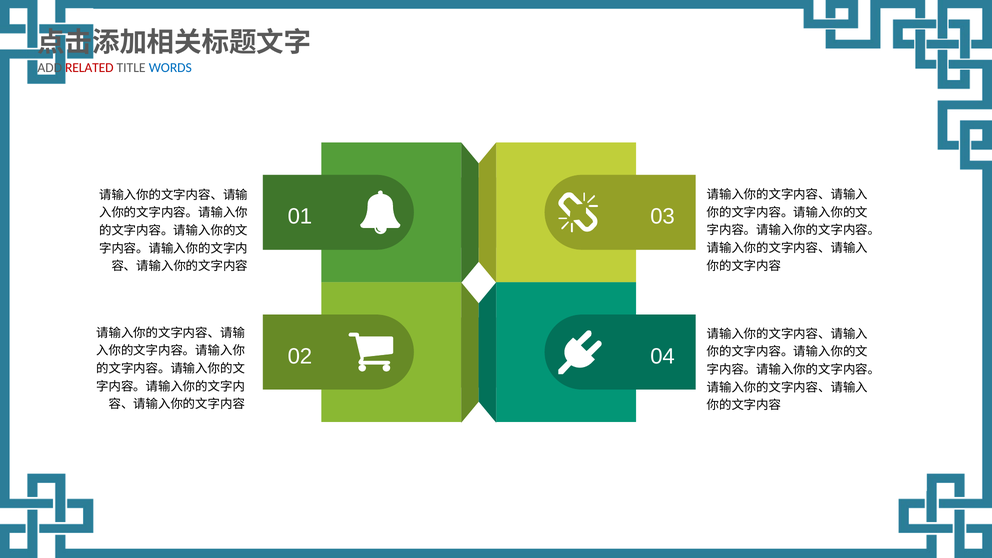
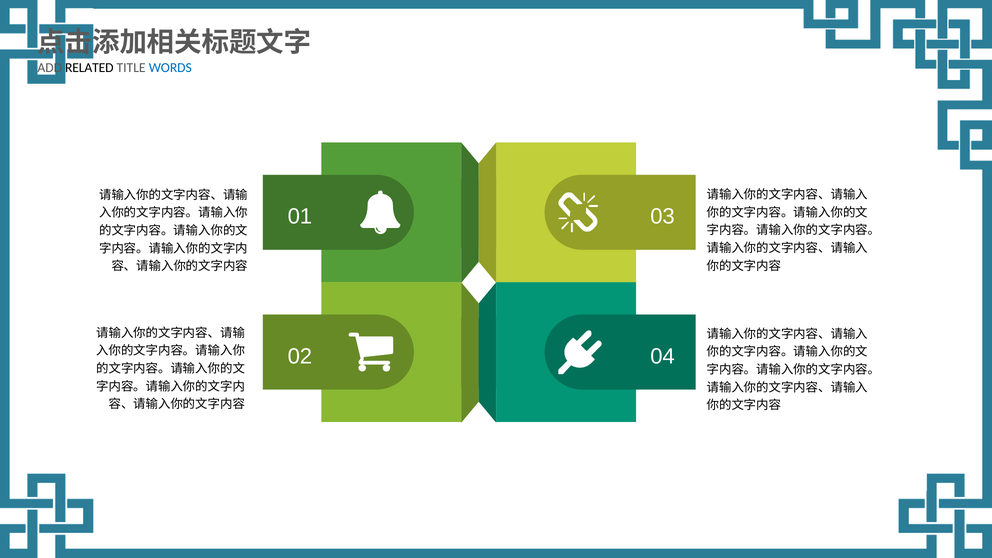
RELATED colour: red -> black (89, 68)
